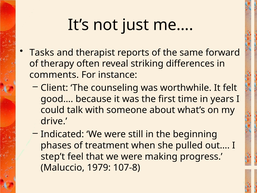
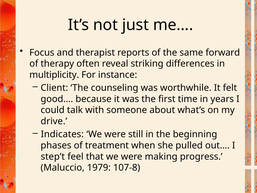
Tasks: Tasks -> Focus (42, 52)
comments: comments -> multiplicity (54, 75)
Indicated: Indicated -> Indicates (62, 134)
